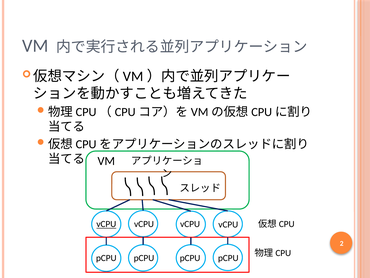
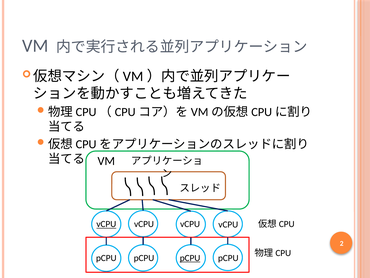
pCPU underline: none -> present (190, 258)
